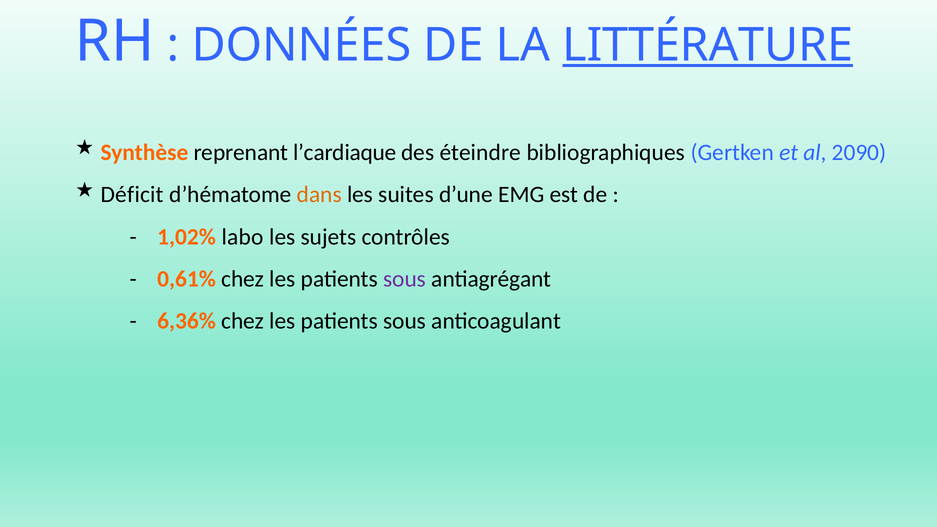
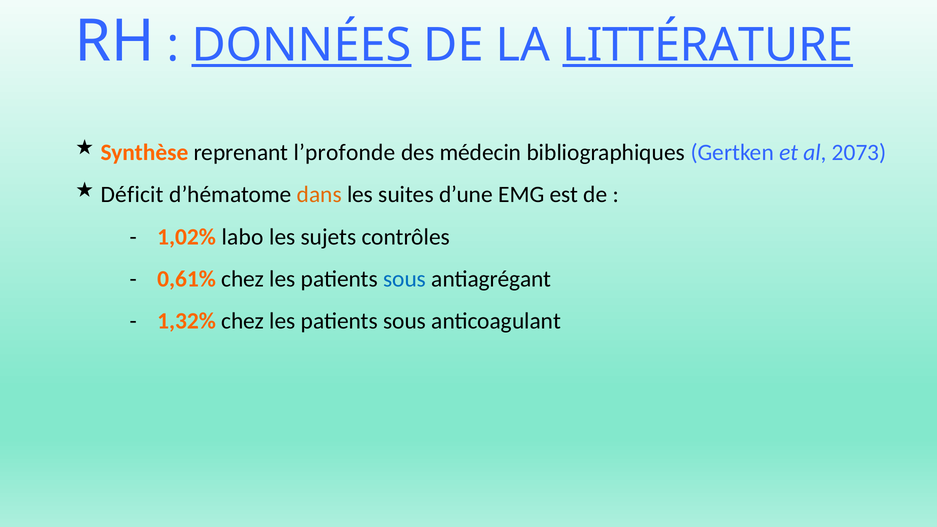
DONNÉES underline: none -> present (301, 45)
l’cardiaque: l’cardiaque -> l’profonde (345, 153)
éteindre: éteindre -> médecin (480, 153)
2090: 2090 -> 2073 (859, 153)
sous colour: purple -> blue (405, 279)
6,36%: 6,36% -> 1,32% (187, 321)
